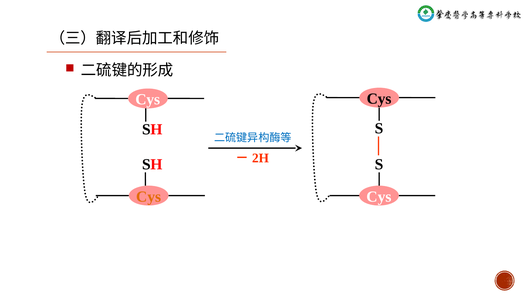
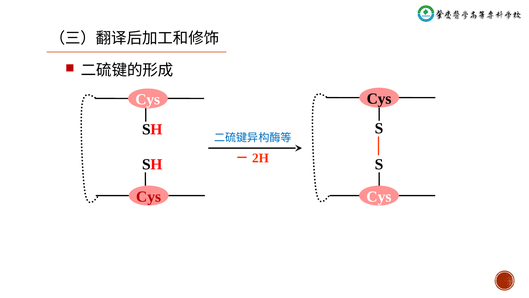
Cys colour: orange -> red (149, 196)
